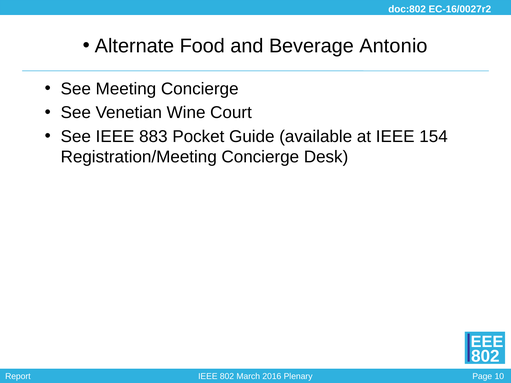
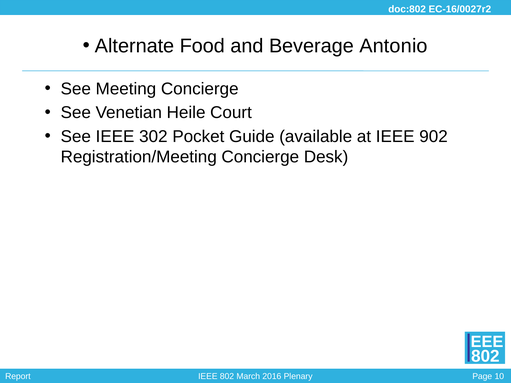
Wine: Wine -> Heile (186, 113)
883: 883 -> 302 (153, 137)
154: 154 -> 902 (434, 137)
